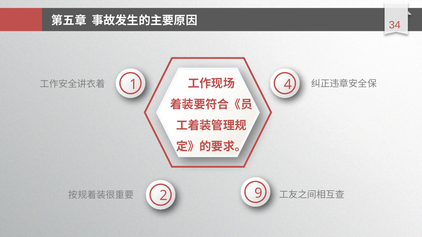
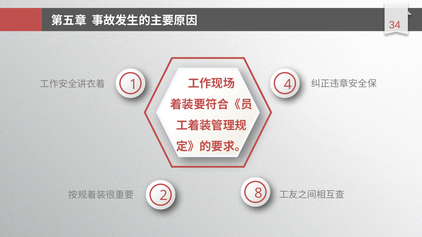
9: 9 -> 8 (258, 193)
